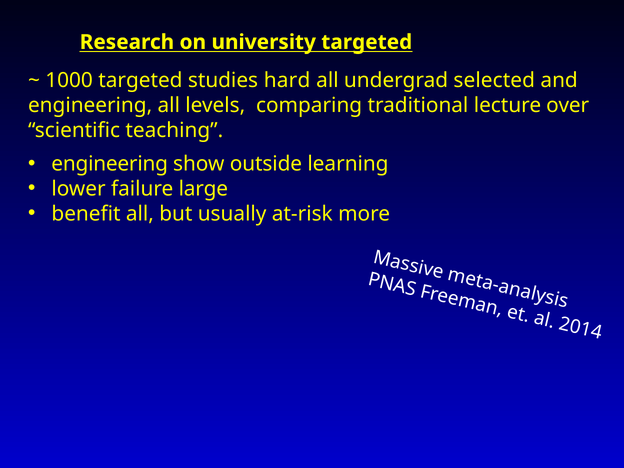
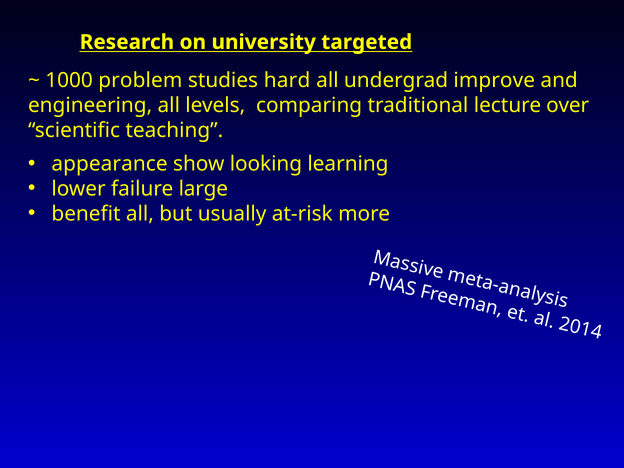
1000 targeted: targeted -> problem (140, 81)
selected: selected -> improve (494, 81)
engineering: engineering -> appearance (110, 164)
outside: outside -> looking (266, 164)
